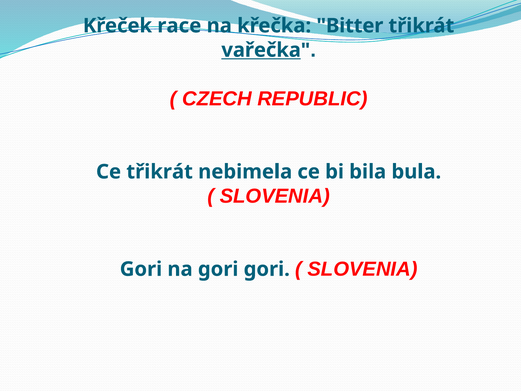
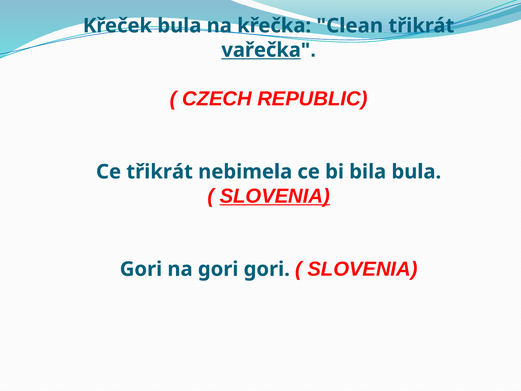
Křeček race: race -> bula (179, 26)
Bitter: Bitter -> Clean (350, 26)
SLOVENIA underline: none -> present (275, 196)
